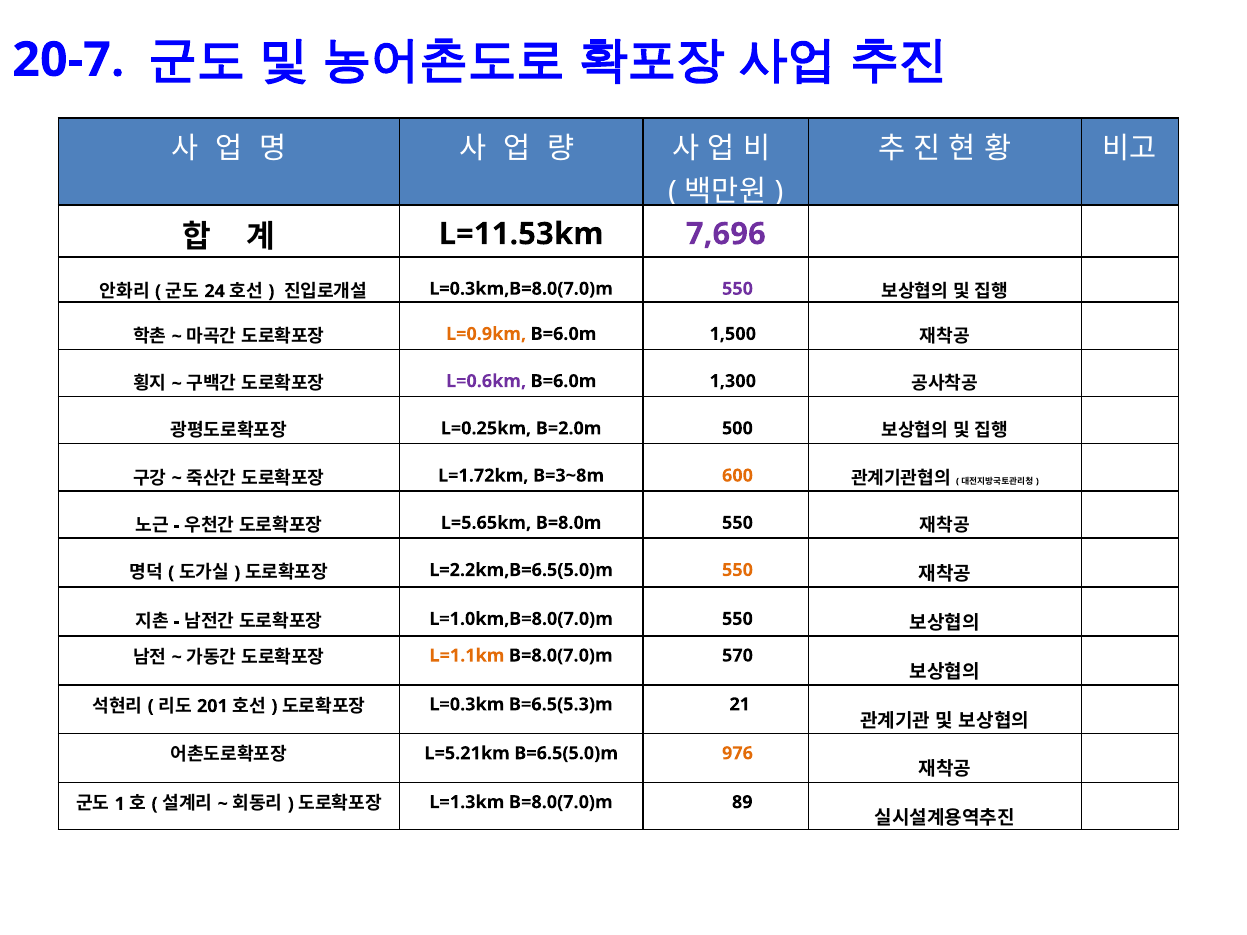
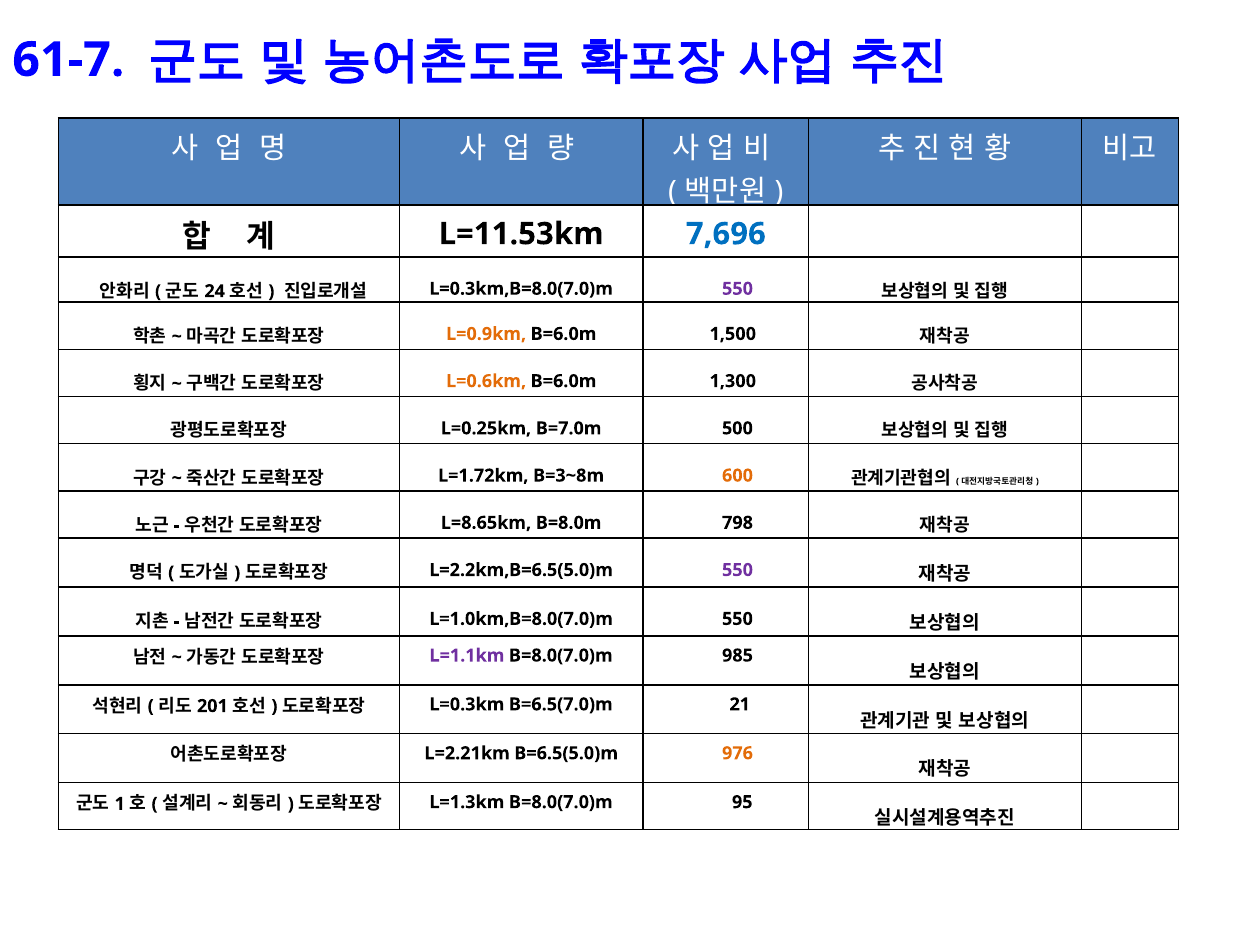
20-7: 20-7 -> 61-7 (68, 60)
7,696 colour: purple -> blue (726, 234)
L=0.6km colour: purple -> orange (486, 381)
B=2.0m: B=2.0m -> B=7.0m (569, 428)
L=5.65km: L=5.65km -> L=8.65km (486, 523)
B=8.0m 550: 550 -> 798 (737, 523)
550 colour: orange -> purple (737, 570)
L=1.1km colour: orange -> purple (467, 656)
570: 570 -> 985 (737, 656)
B=6.5(5.3)m: B=6.5(5.3)m -> B=6.5(7.0)m (561, 705)
L=5.21km: L=5.21km -> L=2.21km (467, 753)
89: 89 -> 95 (742, 802)
